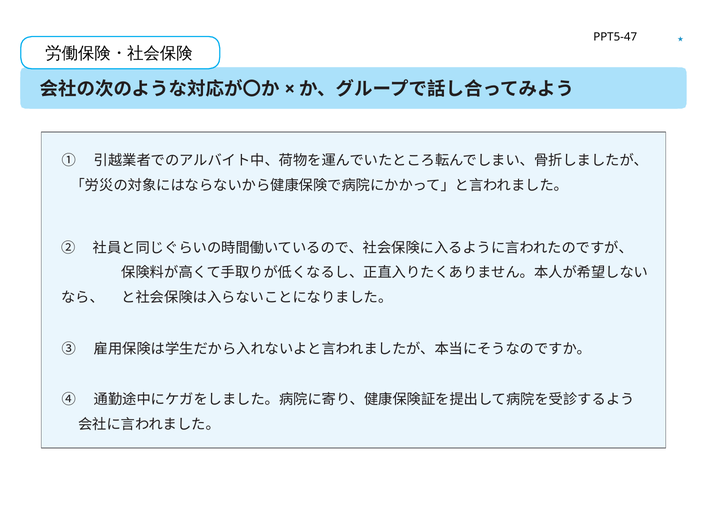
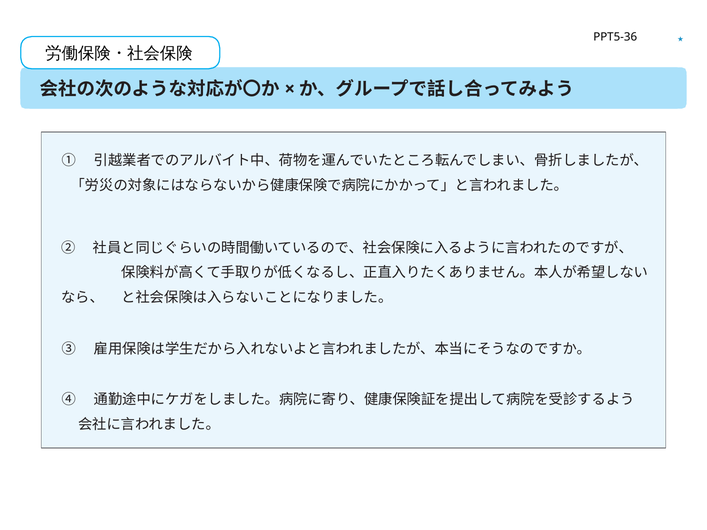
PPT5-47: PPT5-47 -> PPT5-36 (615, 37)
